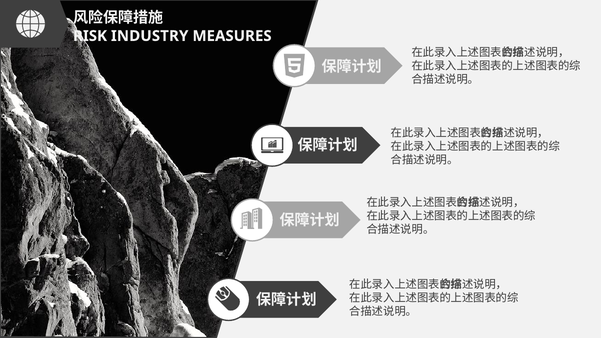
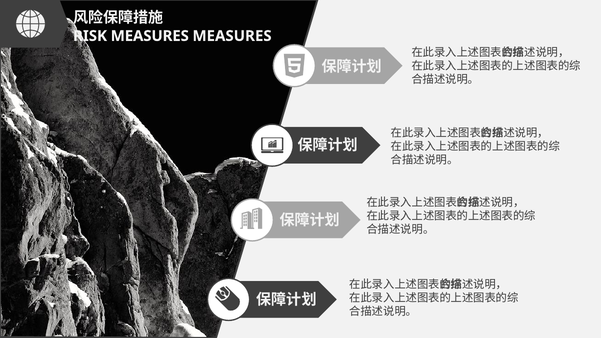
RISK INDUSTRY: INDUSTRY -> MEASURES (150, 36)
